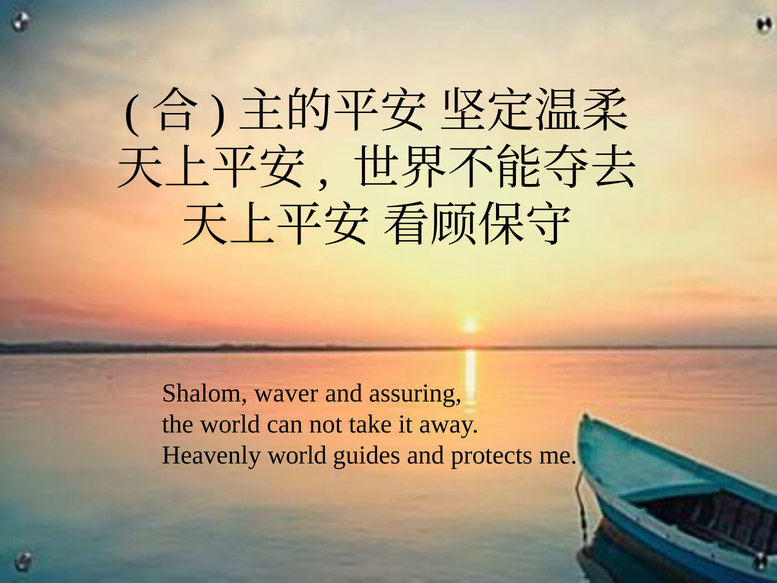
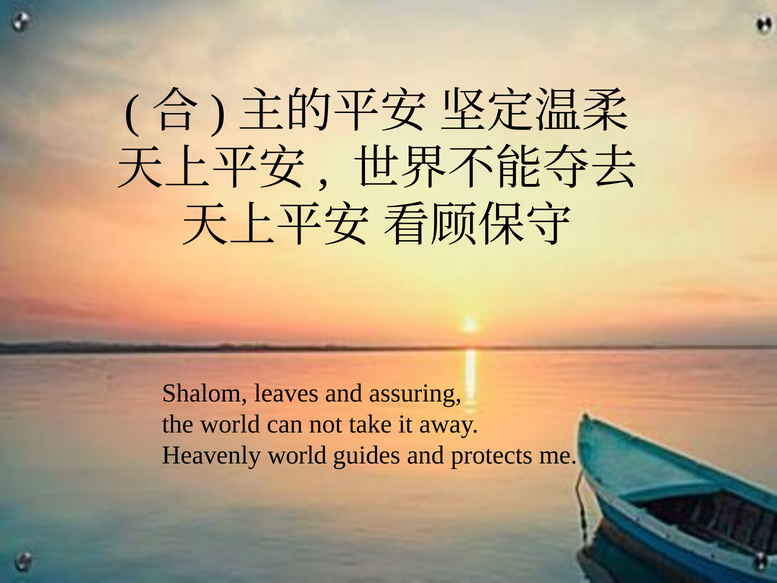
waver: waver -> leaves (286, 393)
